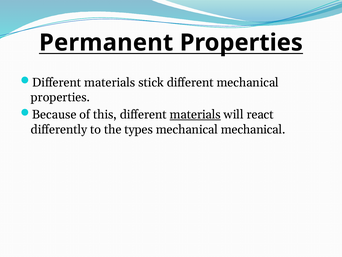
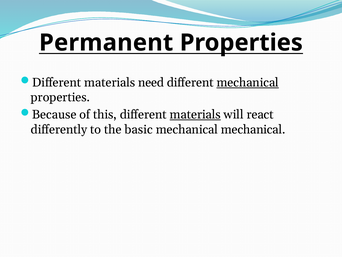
stick: stick -> need (151, 82)
mechanical underline: none -> present (248, 82)
types: types -> basic (139, 129)
